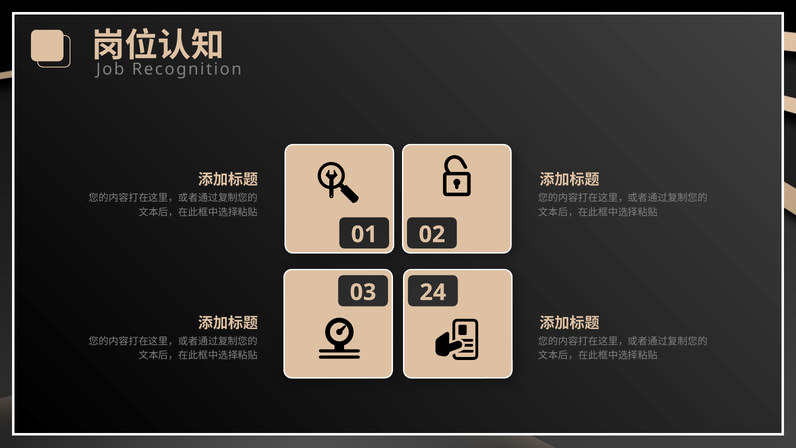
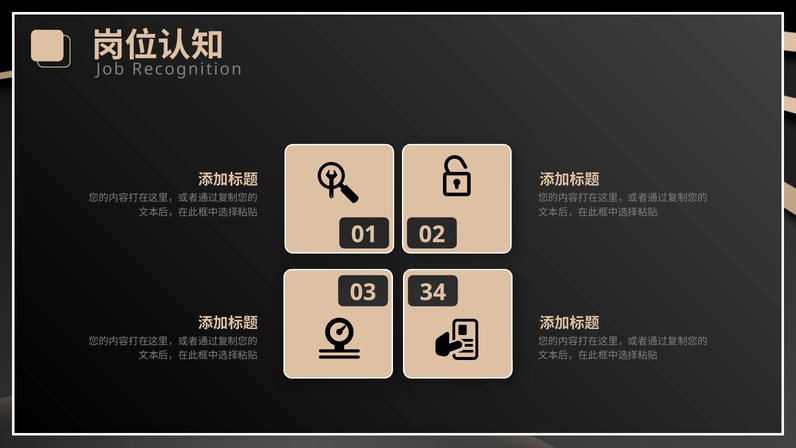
24: 24 -> 34 (433, 292)
